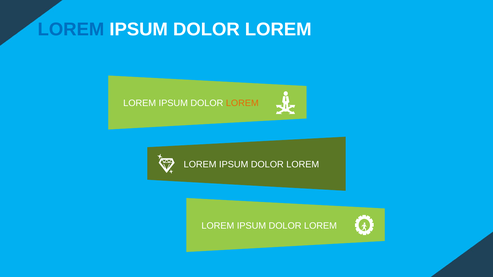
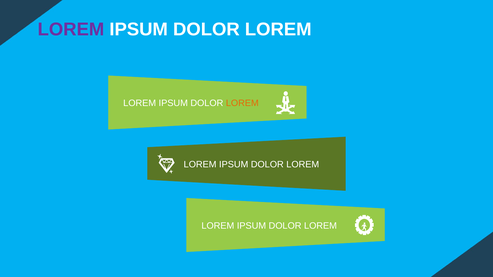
LOREM colour: blue -> purple (71, 29)
